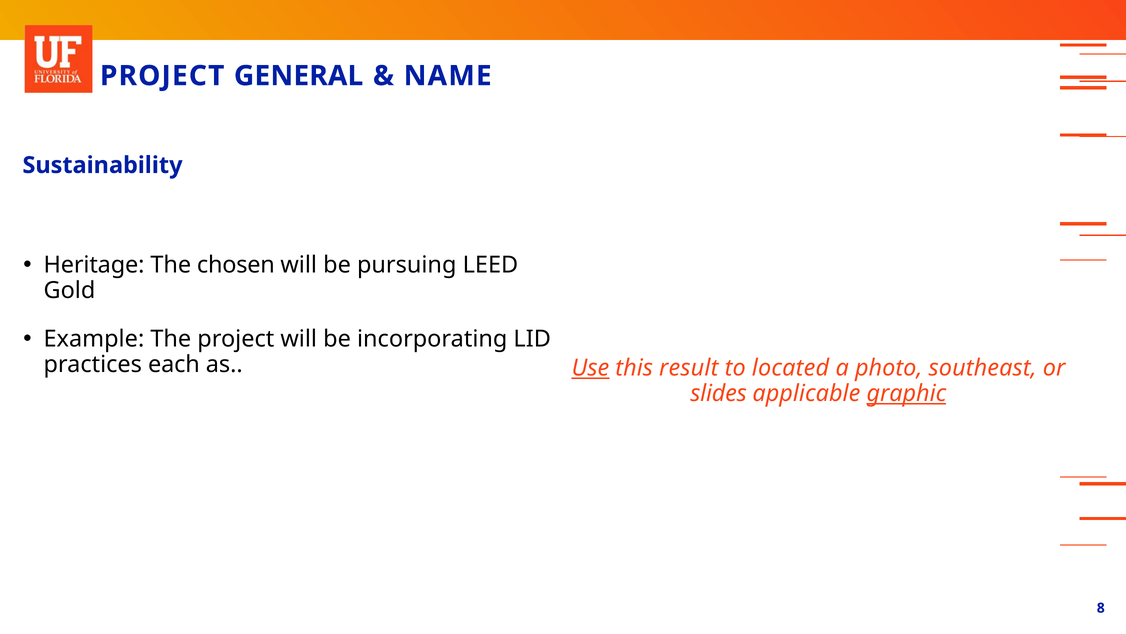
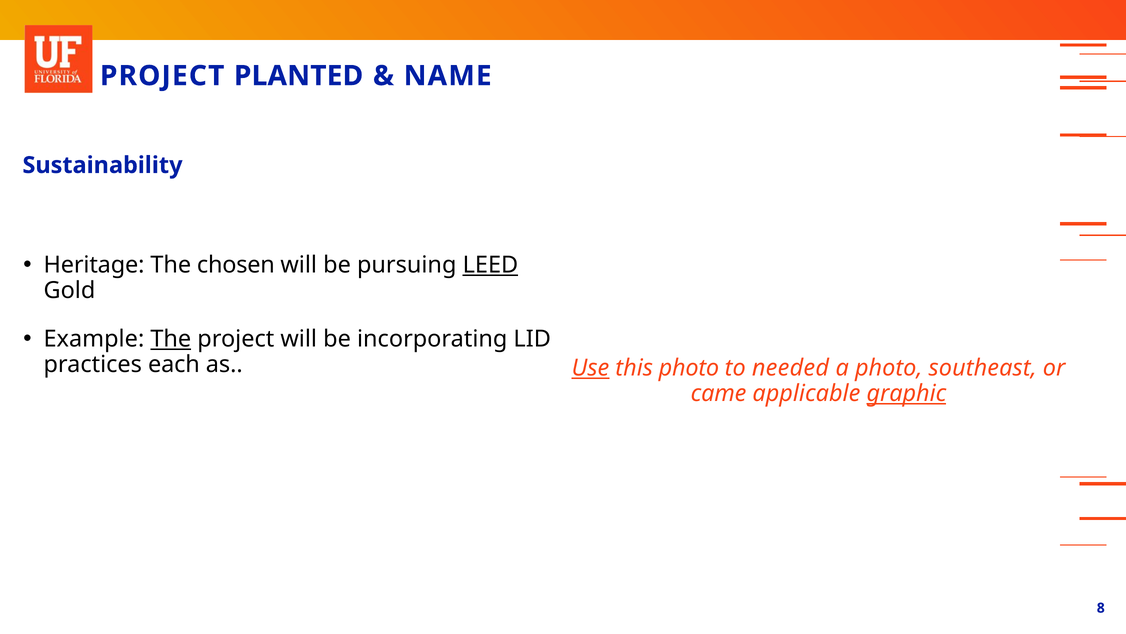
GENERAL: GENERAL -> PLANTED (299, 76)
LEED underline: none -> present (490, 265)
The underline: none -> present (171, 339)
this result: result -> photo (689, 368)
located: located -> needed (790, 368)
slides: slides -> came (719, 393)
